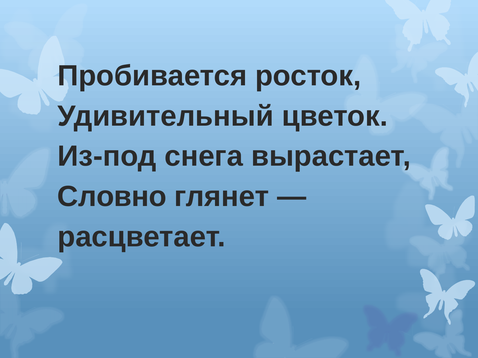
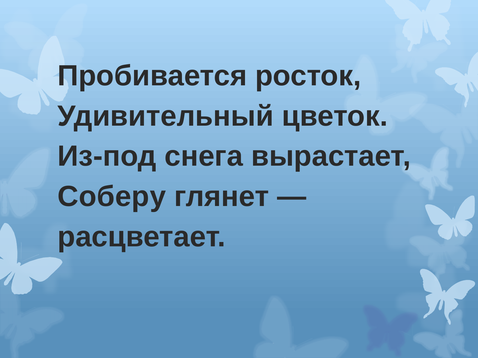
Словно: Словно -> Соберу (112, 197)
